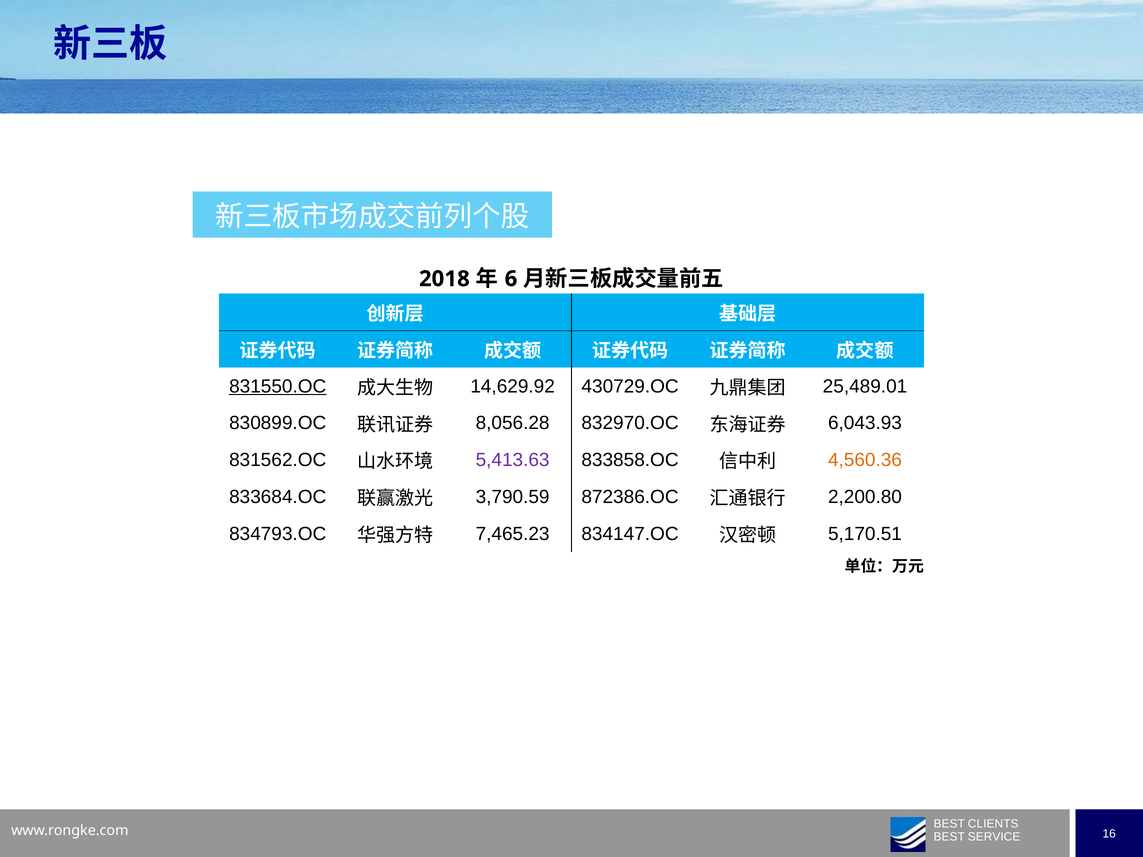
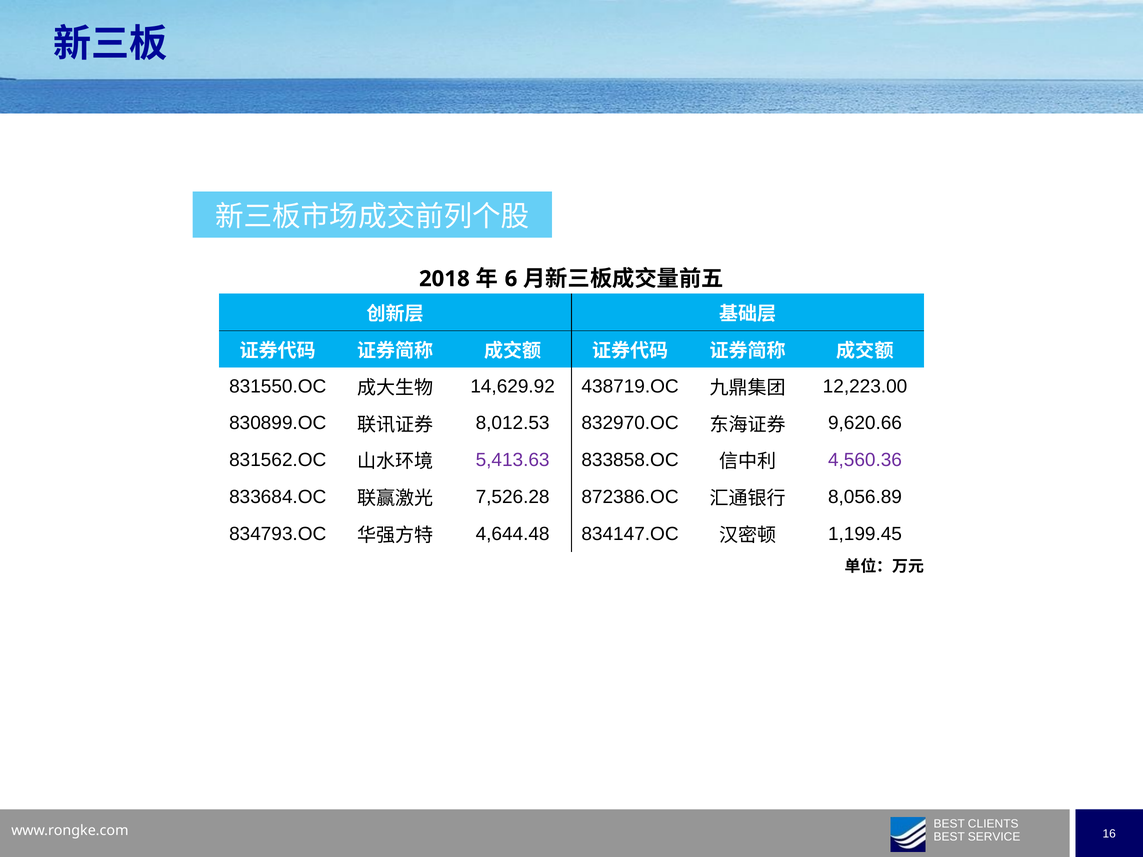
831550.OC underline: present -> none (278, 386)
430729.OC: 430729.OC -> 438719.OC (630, 386)
25,489.01: 25,489.01 -> 12,223.00 (865, 386)
8,056.28: 8,056.28 -> 8,012.53 (513, 423)
6,043.93: 6,043.93 -> 9,620.66 (865, 423)
4,560.36 colour: orange -> purple (865, 460)
3,790.59: 3,790.59 -> 7,526.28 (513, 497)
2,200.80: 2,200.80 -> 8,056.89 (865, 497)
7,465.23: 7,465.23 -> 4,644.48 (513, 534)
5,170.51: 5,170.51 -> 1,199.45 (865, 534)
